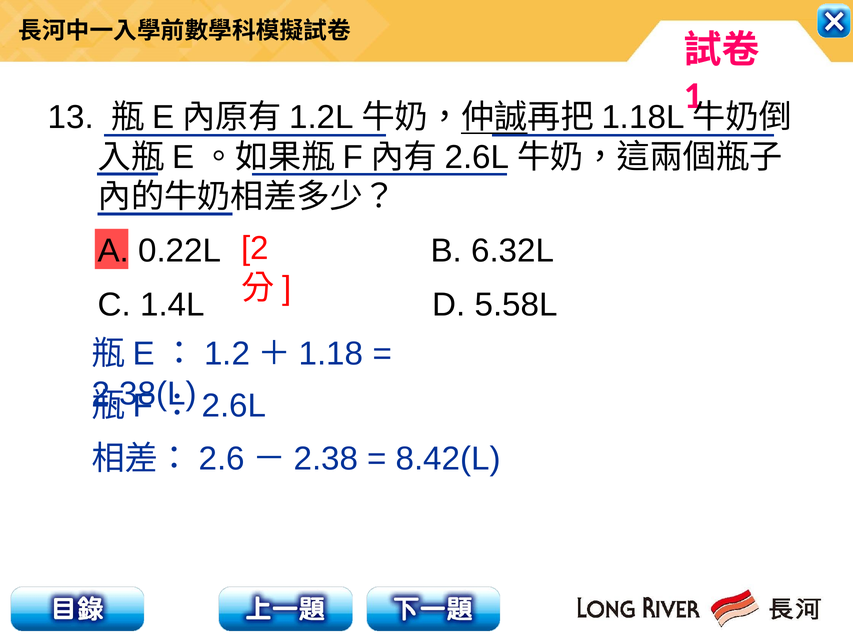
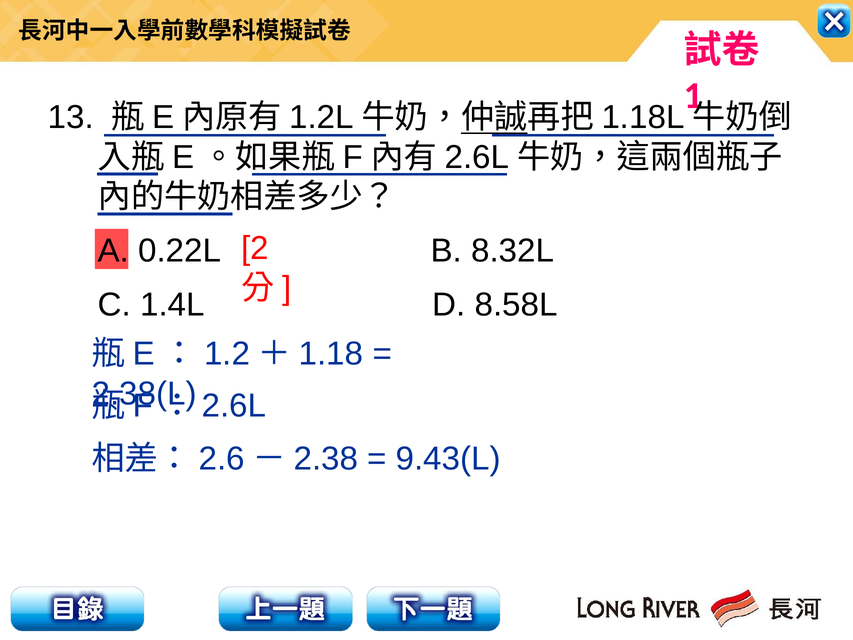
6.32L: 6.32L -> 8.32L (513, 251)
5.58L: 5.58L -> 8.58L (516, 305)
8.42(L: 8.42(L -> 9.43(L (448, 459)
